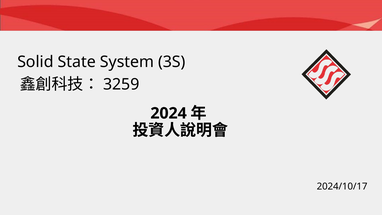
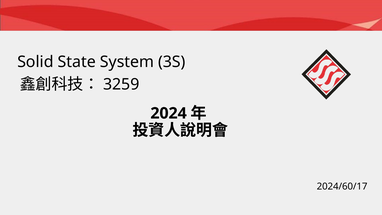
2024/10/17: 2024/10/17 -> 2024/60/17 (342, 186)
